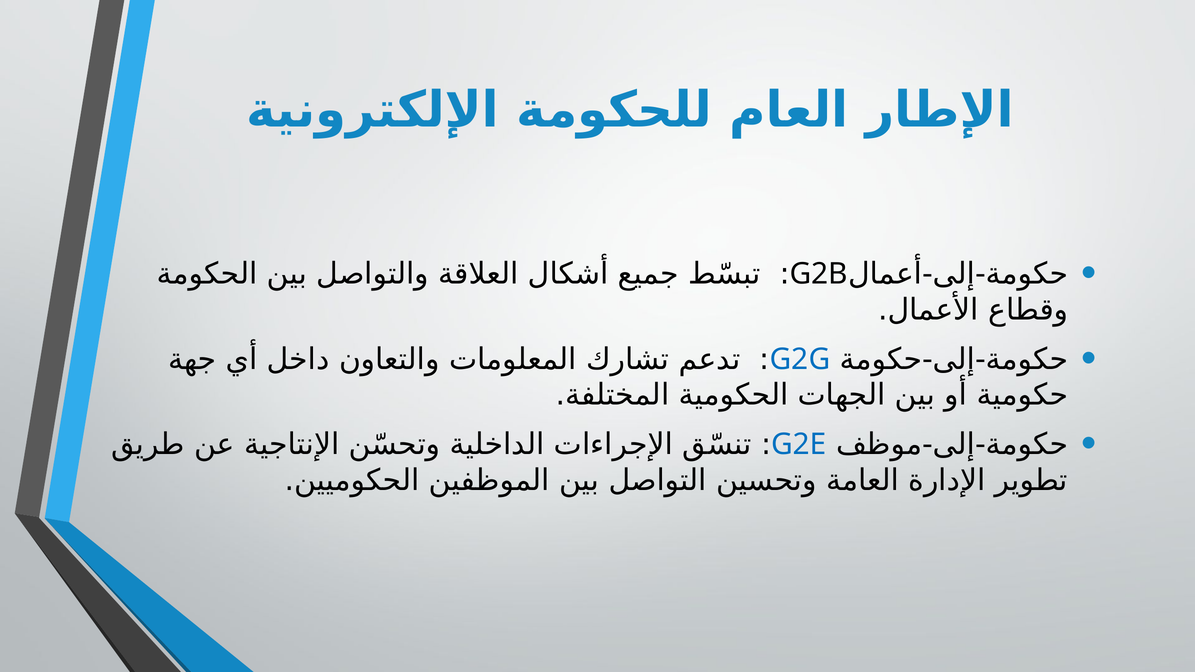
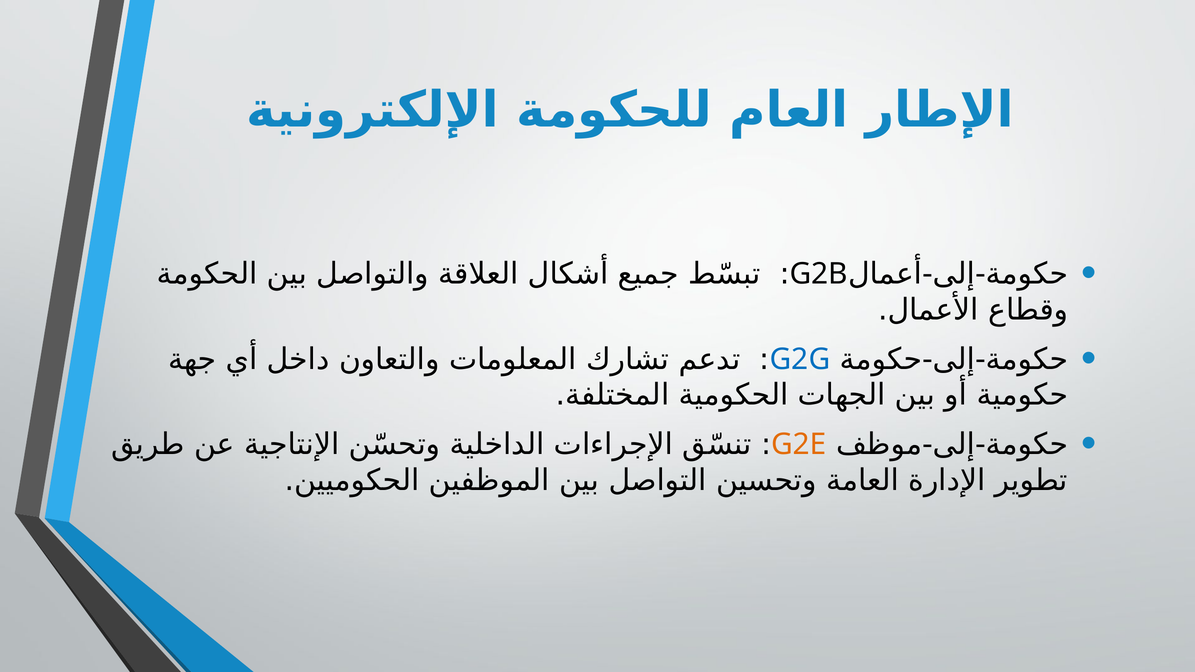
G2E colour: blue -> orange (799, 444)
